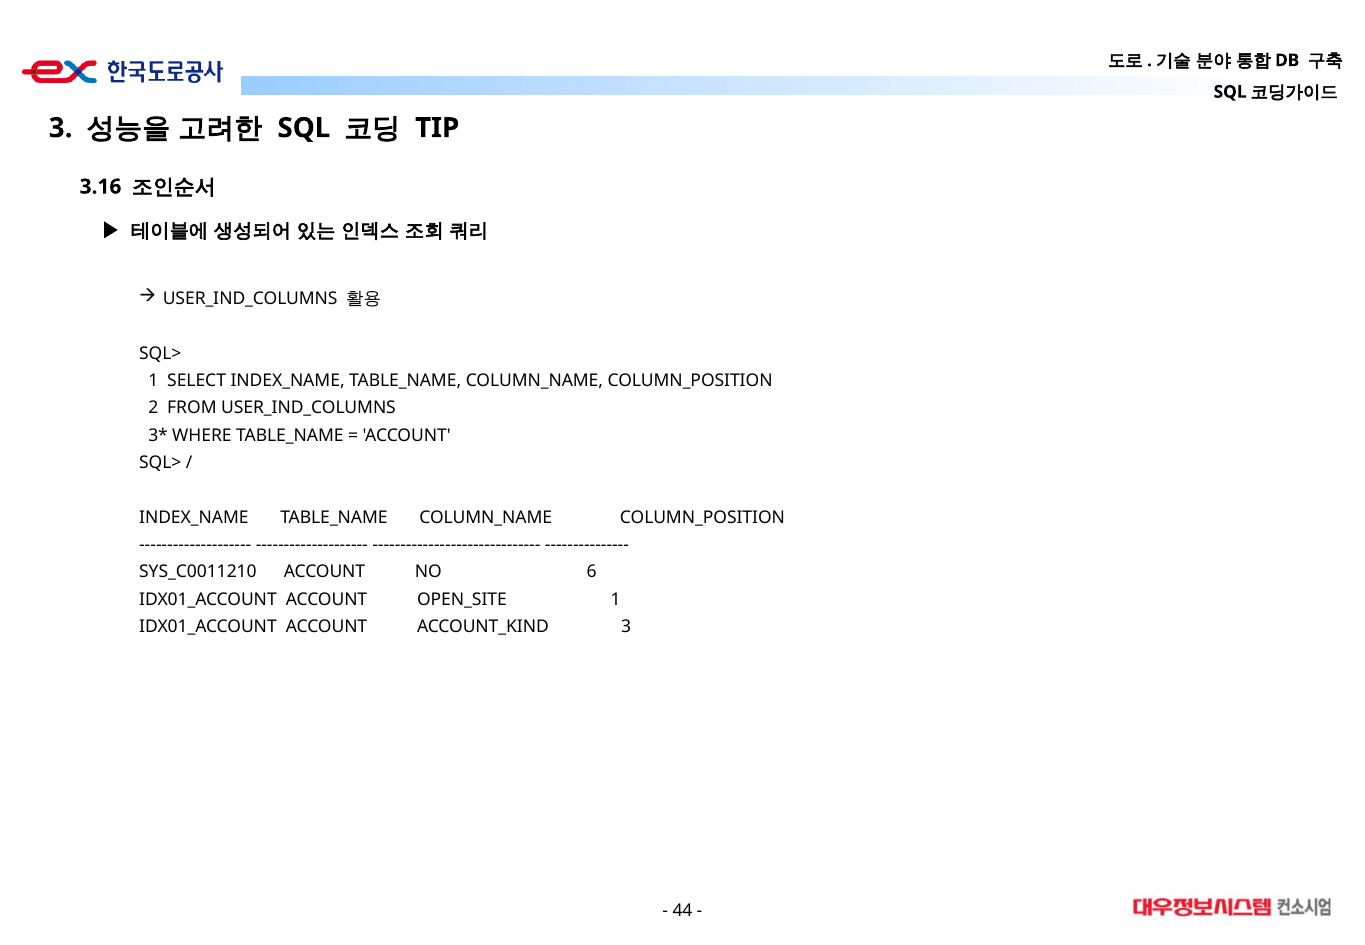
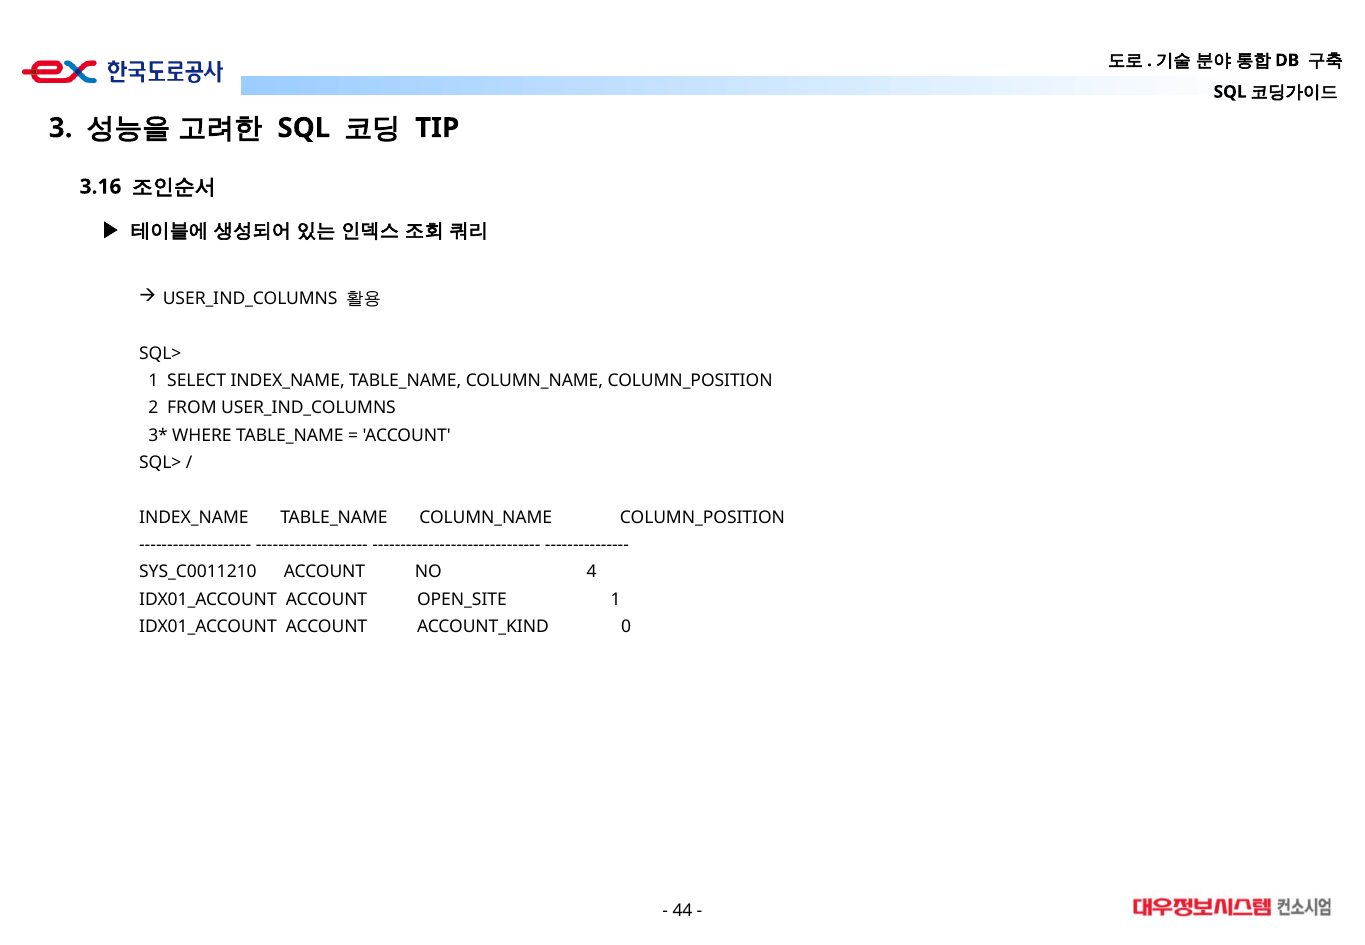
6: 6 -> 4 (592, 572)
ACCOUNT_KIND 3: 3 -> 0 (626, 627)
